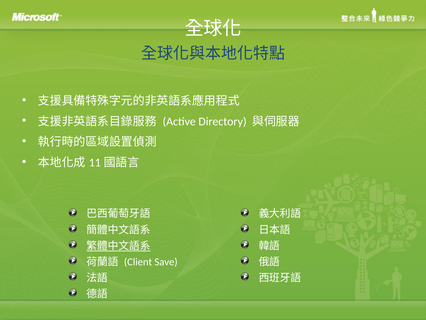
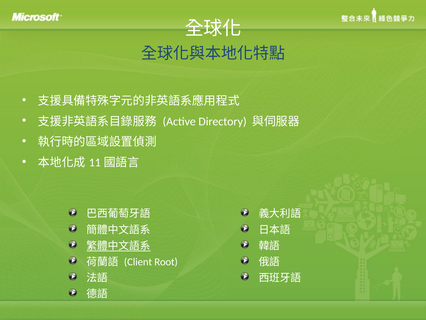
Save: Save -> Root (166, 261)
